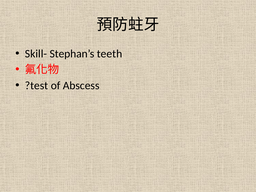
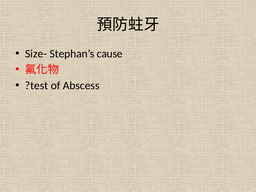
Skill-: Skill- -> Size- (36, 54)
teeth: teeth -> cause (110, 54)
